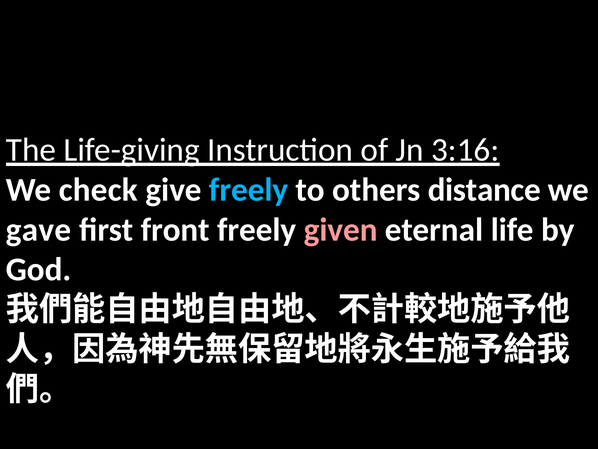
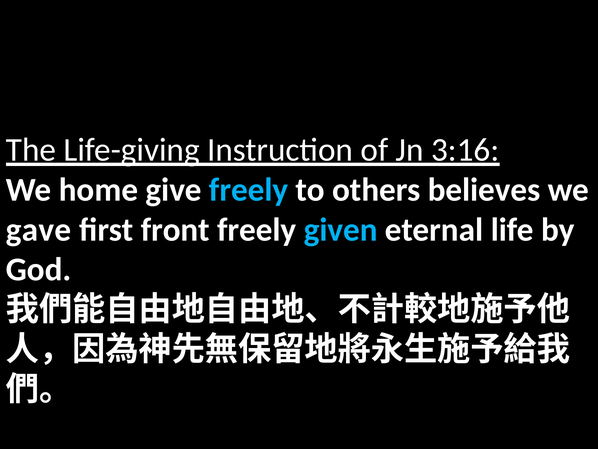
check: check -> home (98, 190)
distance: distance -> believes (484, 190)
given colour: pink -> light blue (341, 230)
